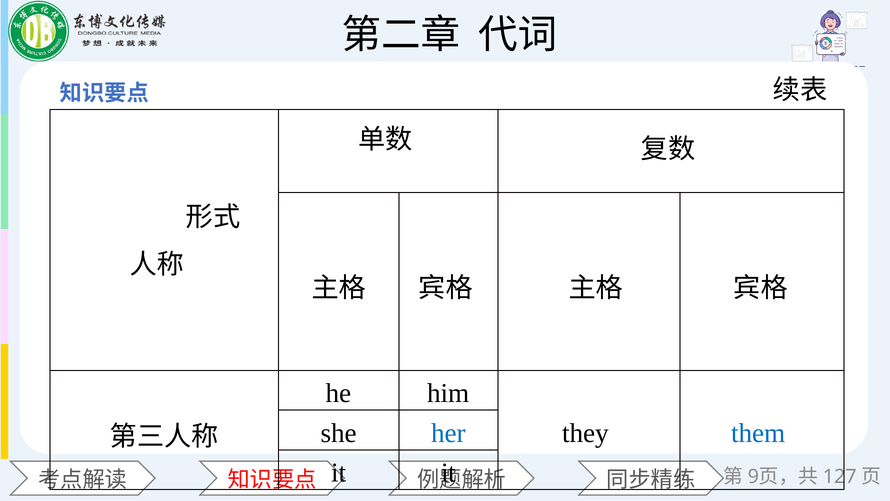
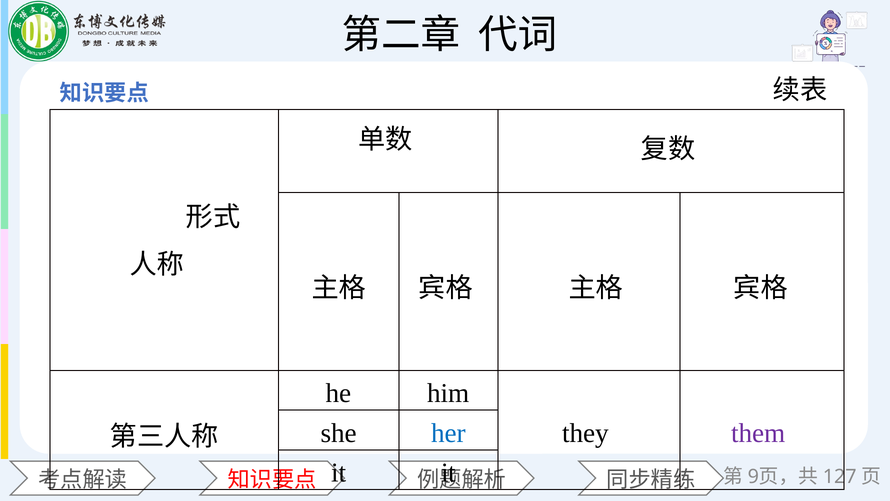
them colour: blue -> purple (758, 433)
